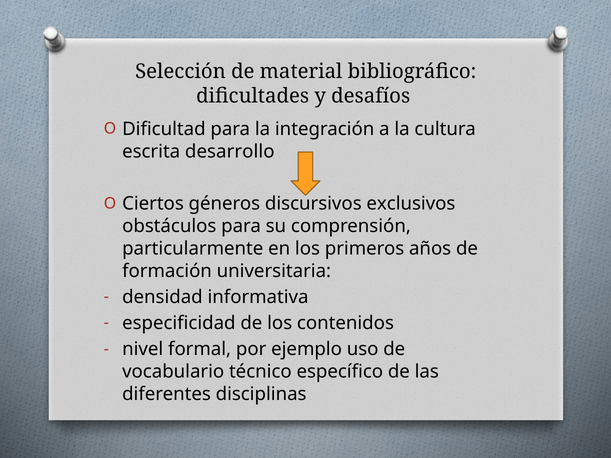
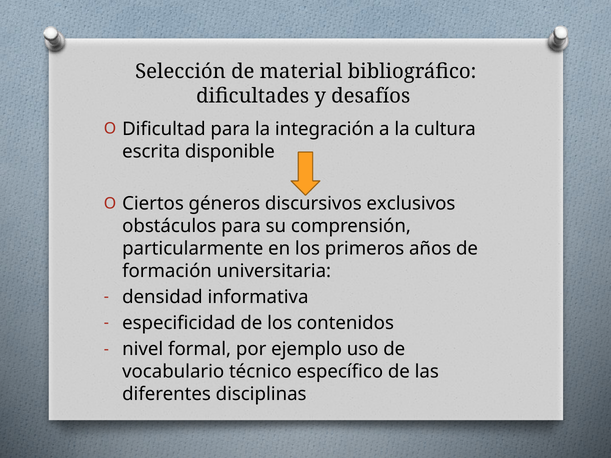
desarrollo: desarrollo -> disponible (230, 152)
